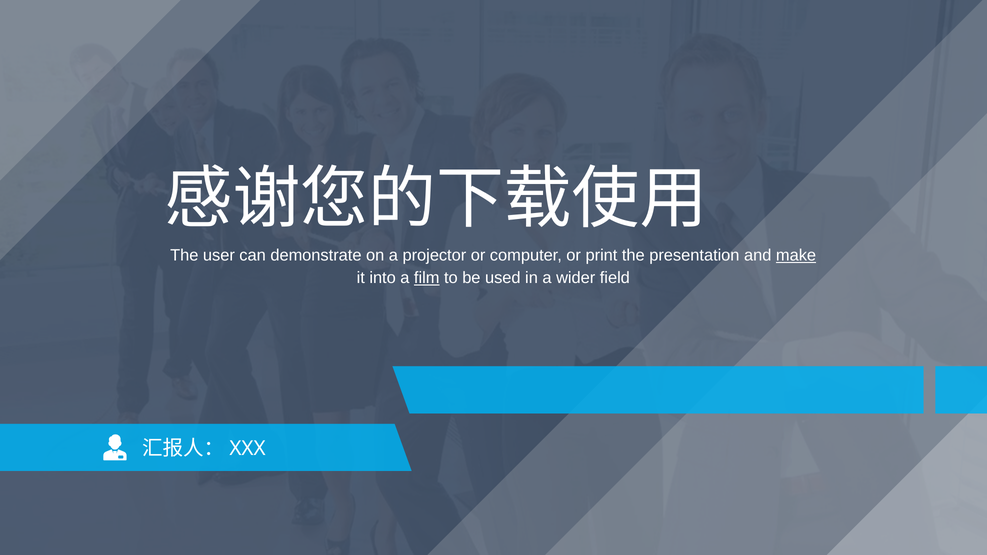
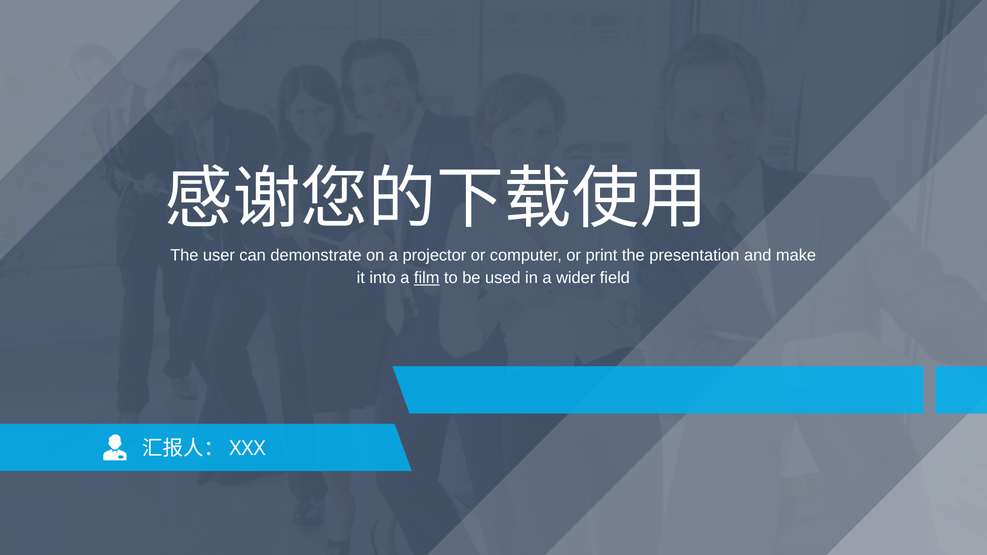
make underline: present -> none (796, 255)
